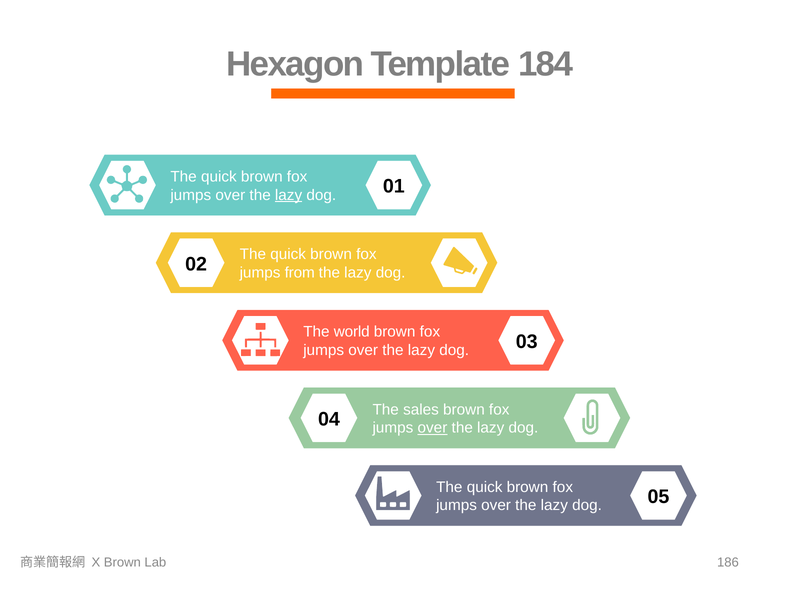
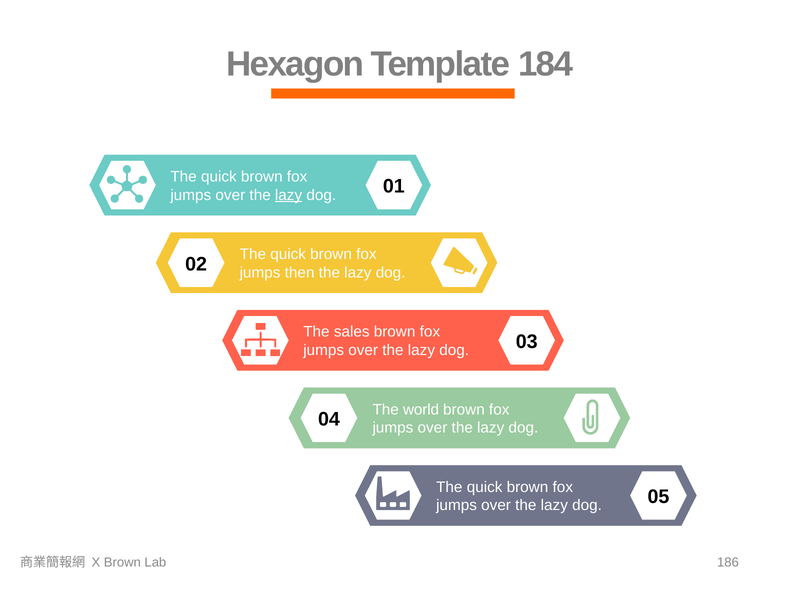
from: from -> then (300, 273)
world: world -> sales (352, 332)
sales: sales -> world (421, 410)
over underline: present -> none (432, 428)
